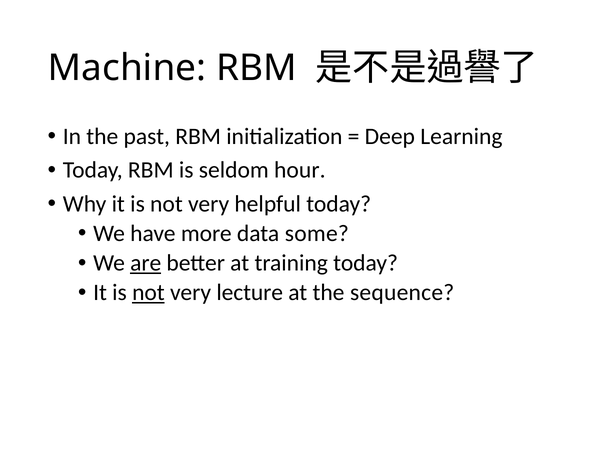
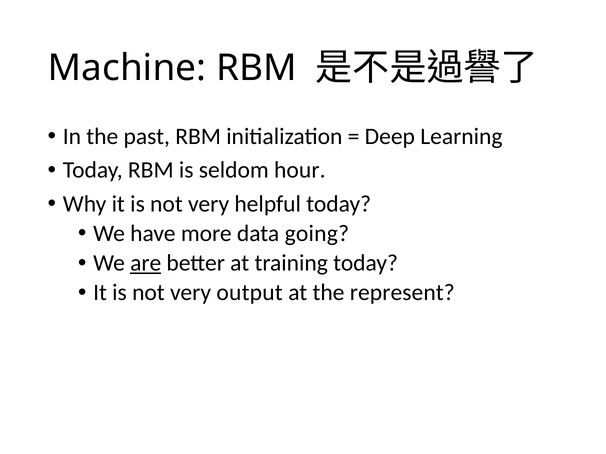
some: some -> going (317, 234)
not underline: present -> none (148, 293)
lecture: lecture -> output (250, 293)
sequence: sequence -> represent (402, 293)
